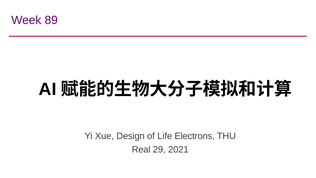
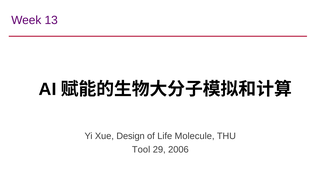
89: 89 -> 13 (51, 20)
Electrons: Electrons -> Molecule (195, 136)
Real: Real -> Tool (141, 149)
2021: 2021 -> 2006 (178, 149)
